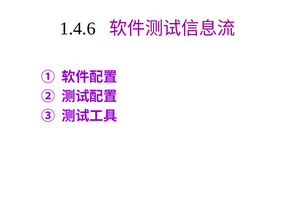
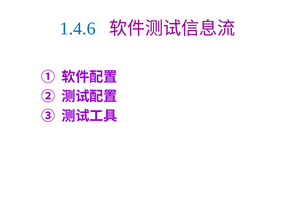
1.4.6 colour: black -> blue (78, 29)
